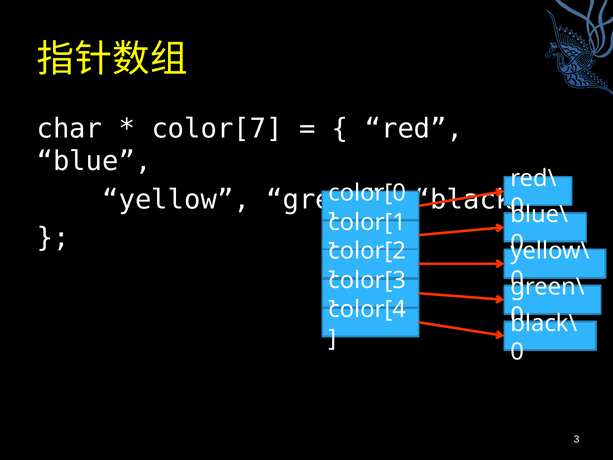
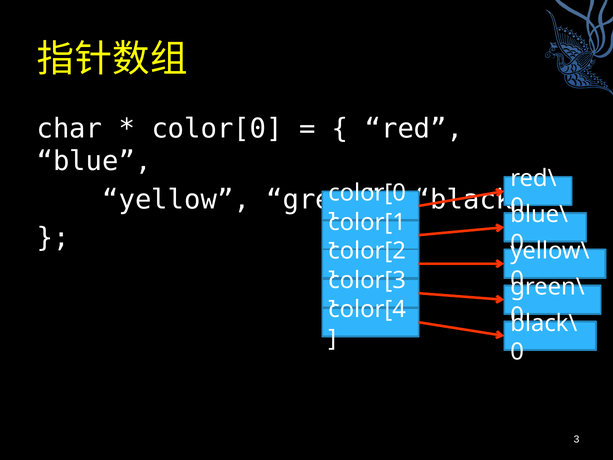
color[7: color[7 -> color[0 (217, 129)
